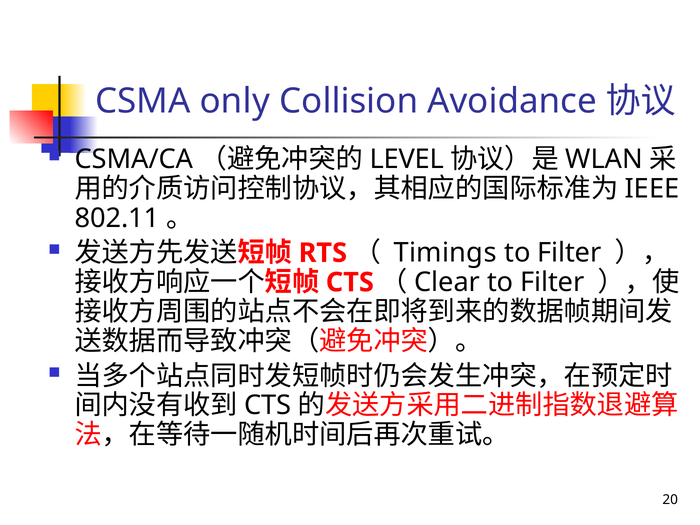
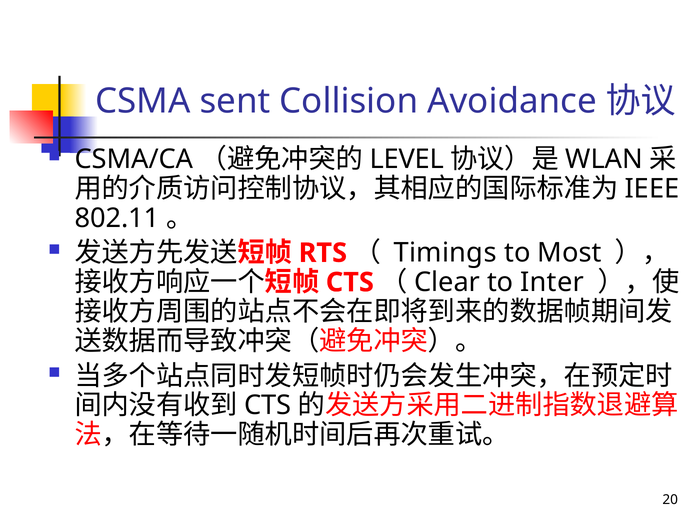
only: only -> sent (235, 101)
Filter: Filter -> Most (569, 253)
Filter: Filter -> Inter (552, 282)
